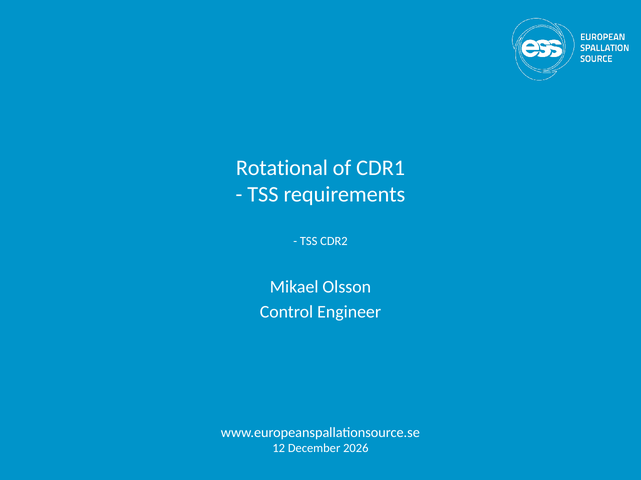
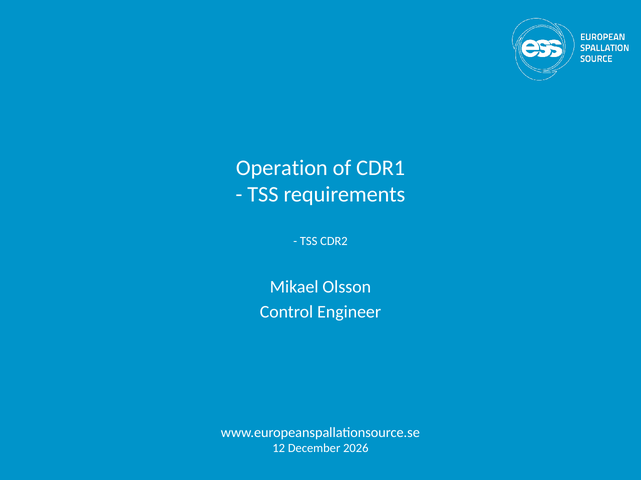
Rotational: Rotational -> Operation (282, 168)
